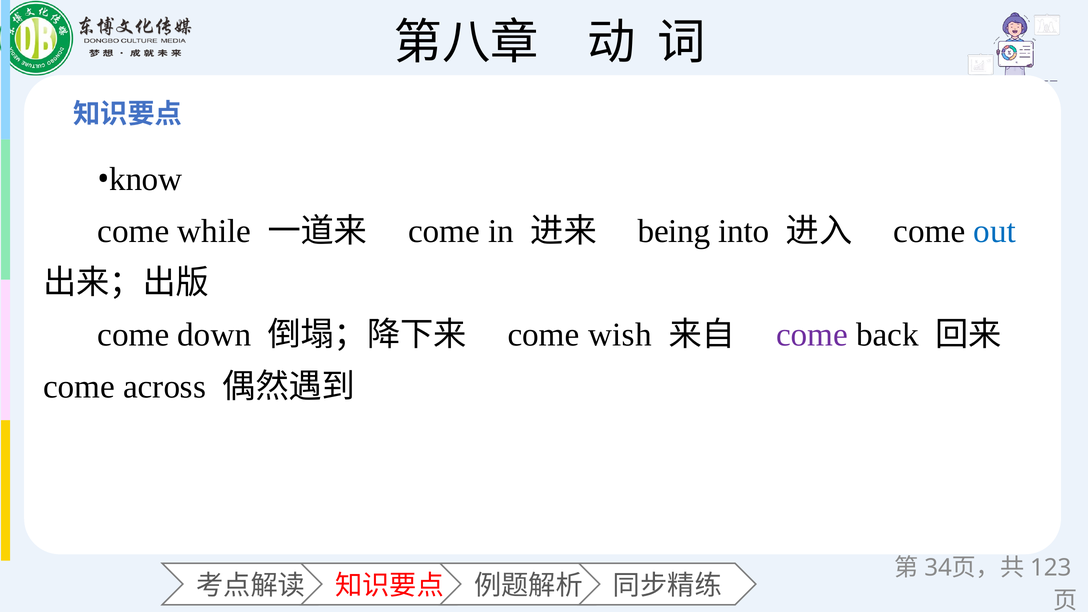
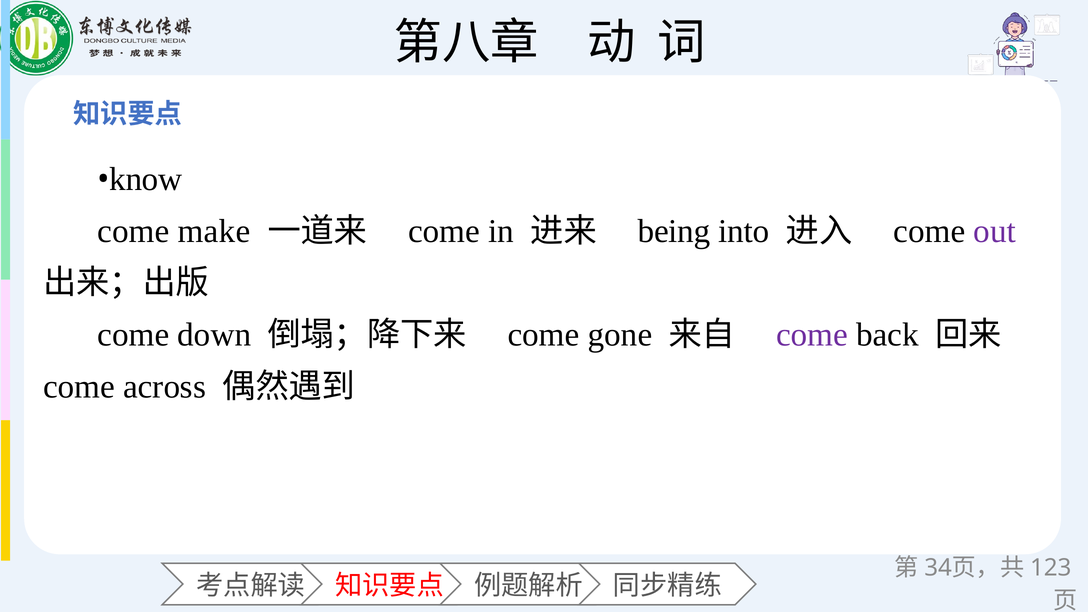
while: while -> make (214, 231)
out colour: blue -> purple (995, 231)
wish: wish -> gone (620, 335)
